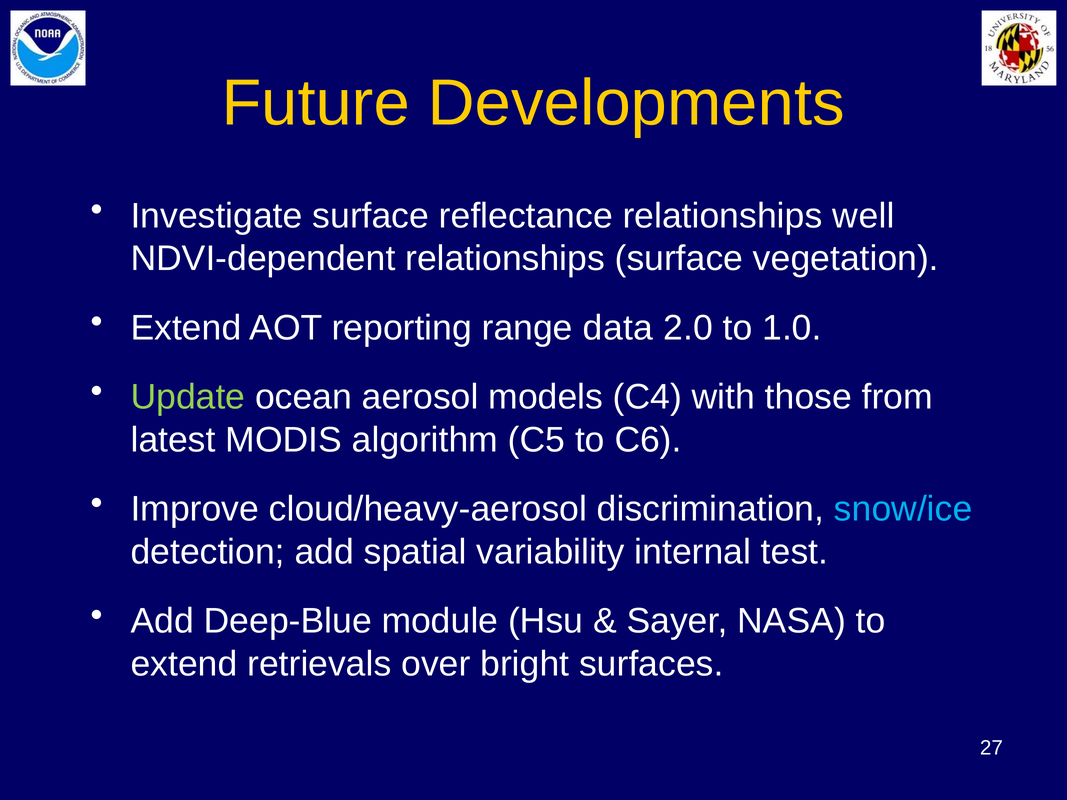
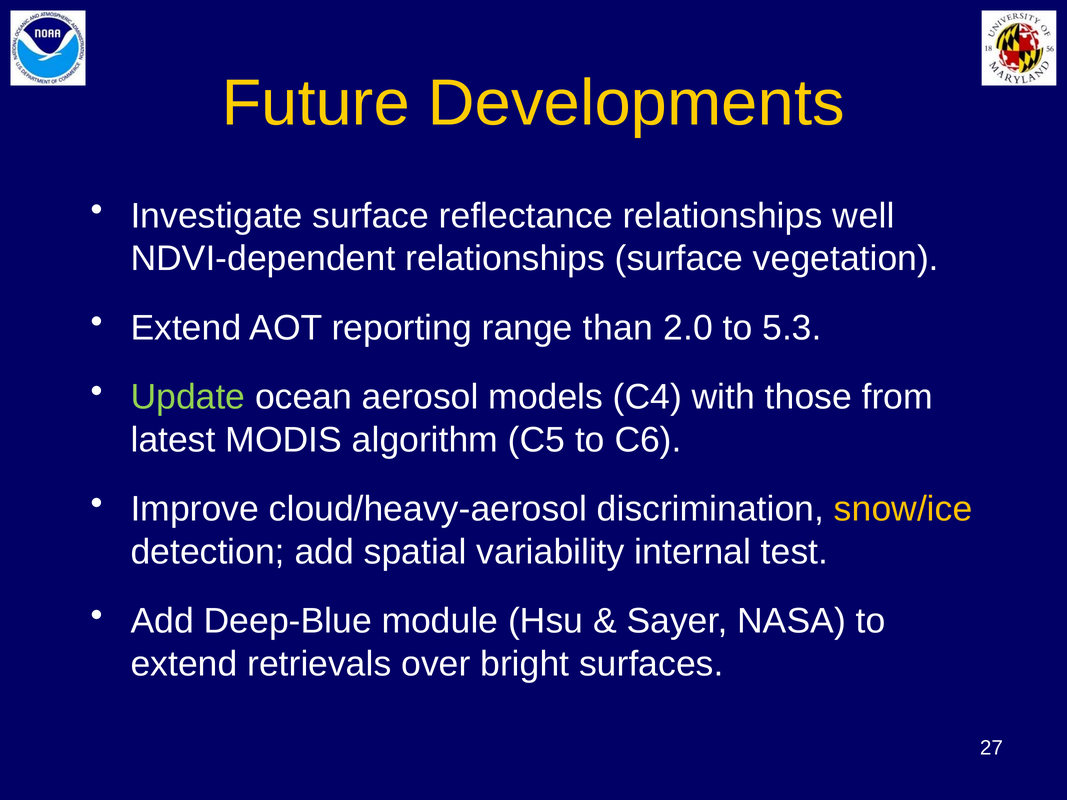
data: data -> than (618, 328)
1.0: 1.0 -> 5.3 (792, 328)
snow/ice colour: light blue -> yellow (903, 509)
